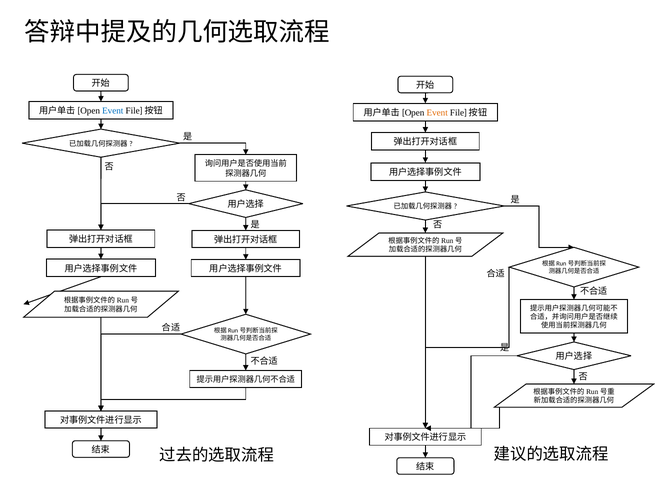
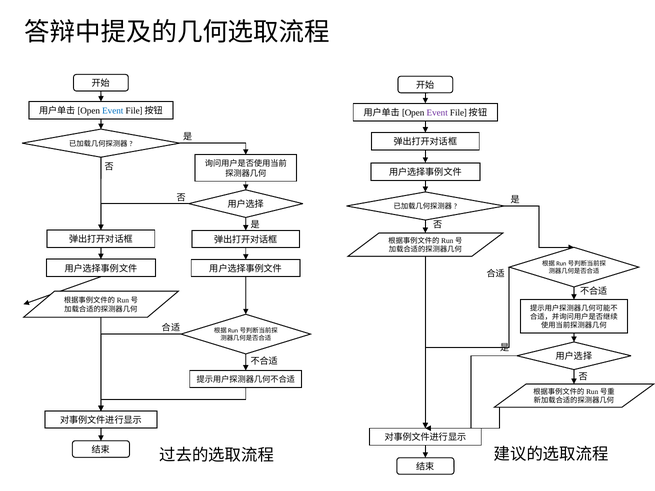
Event colour: orange -> purple (437, 113)
